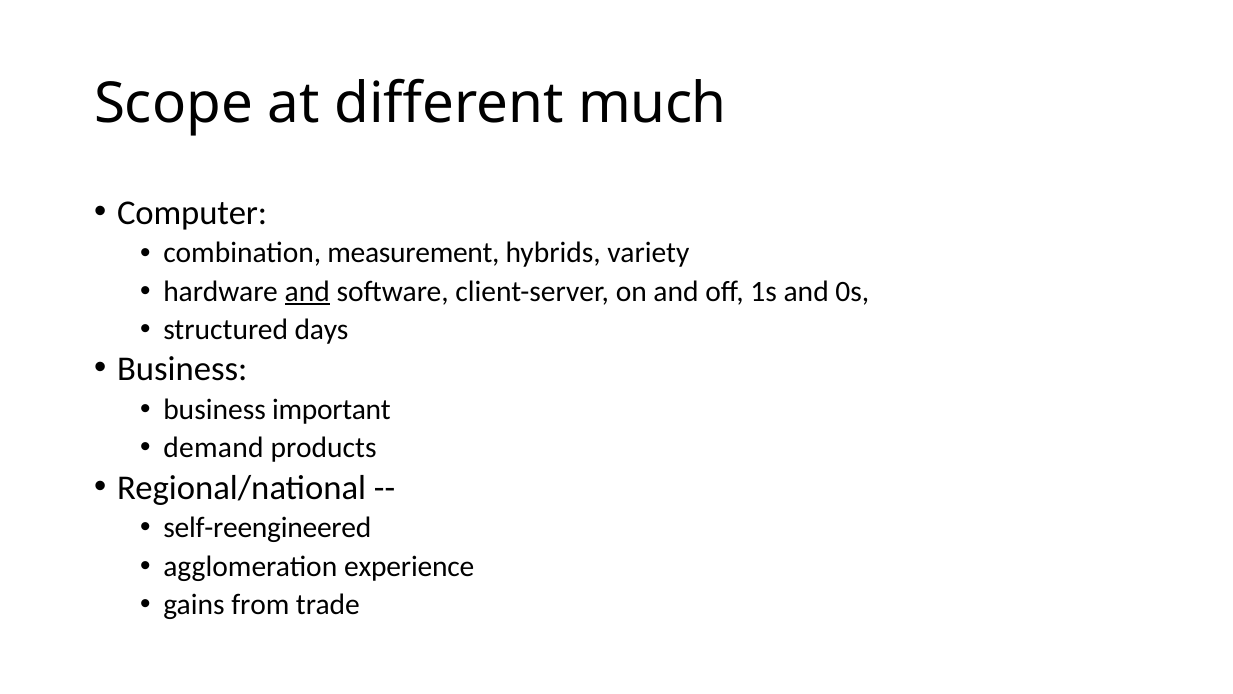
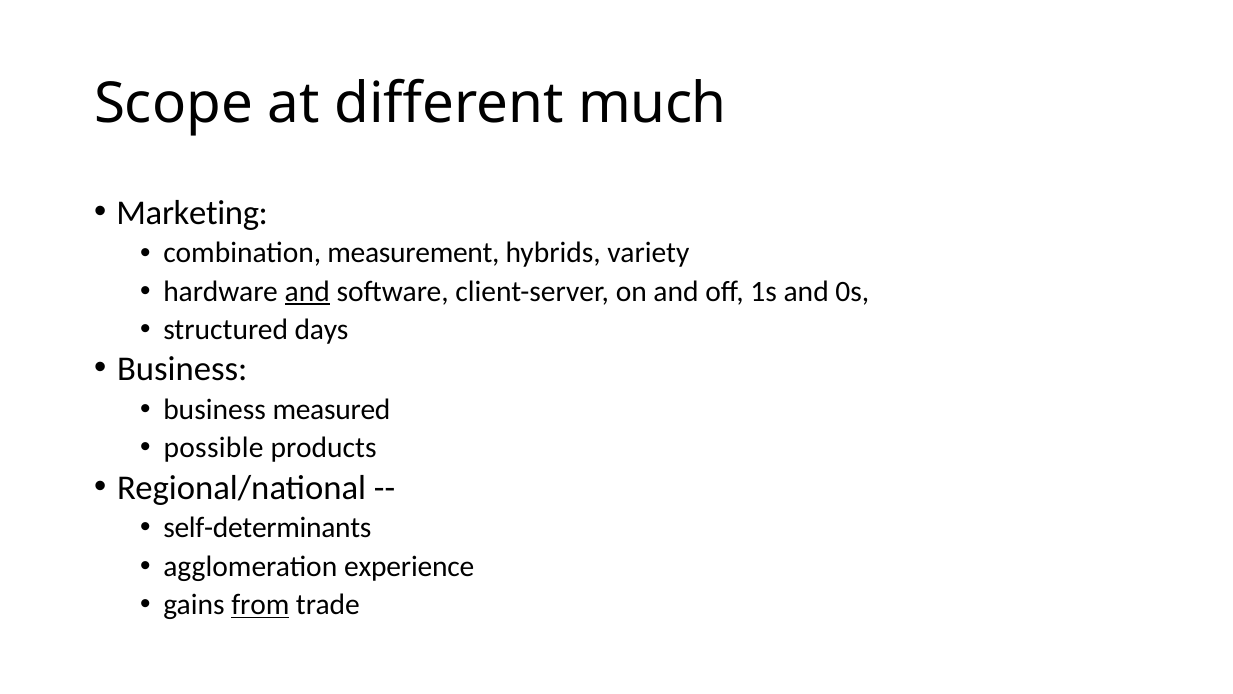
Computer: Computer -> Marketing (192, 212)
important: important -> measured (331, 410)
demand: demand -> possible (214, 448)
self-reengineered: self-reengineered -> self-determinants (267, 528)
from underline: none -> present (260, 604)
